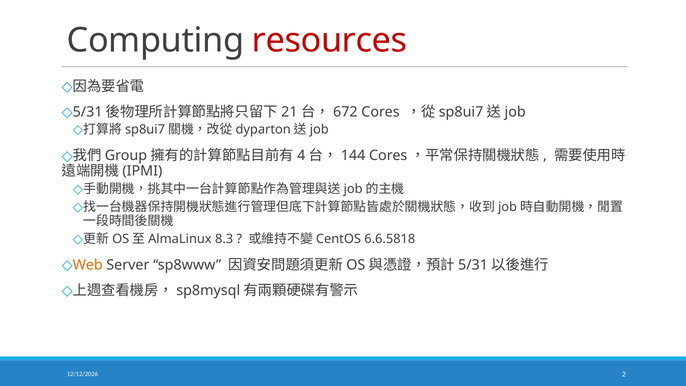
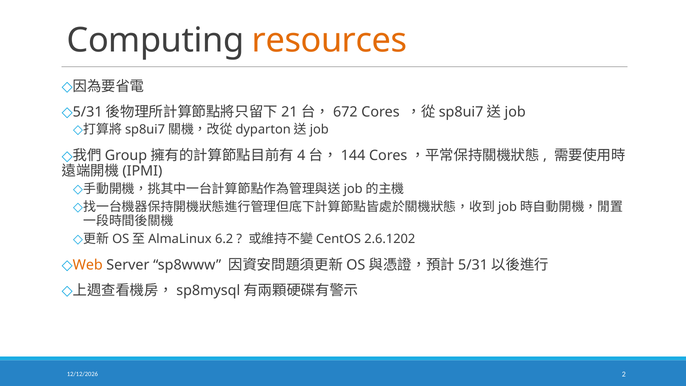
resources colour: red -> orange (330, 40)
8.3: 8.3 -> 6.2 (224, 239)
6.6.5818: 6.6.5818 -> 2.6.1202 (390, 239)
